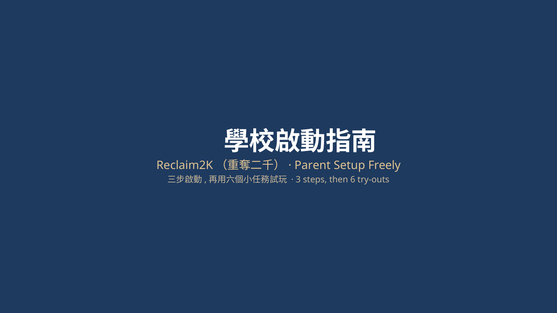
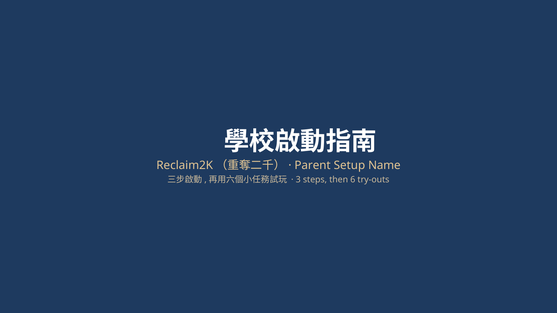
Freely: Freely -> Name (384, 165)
